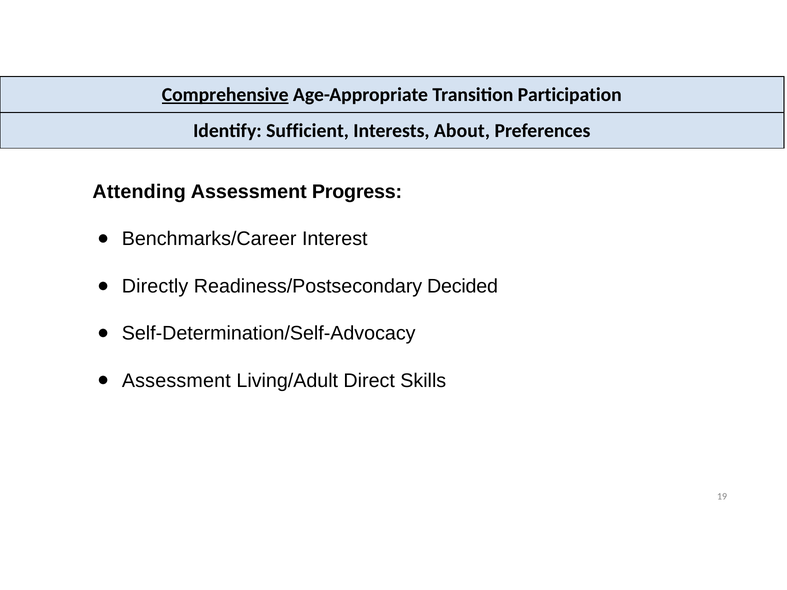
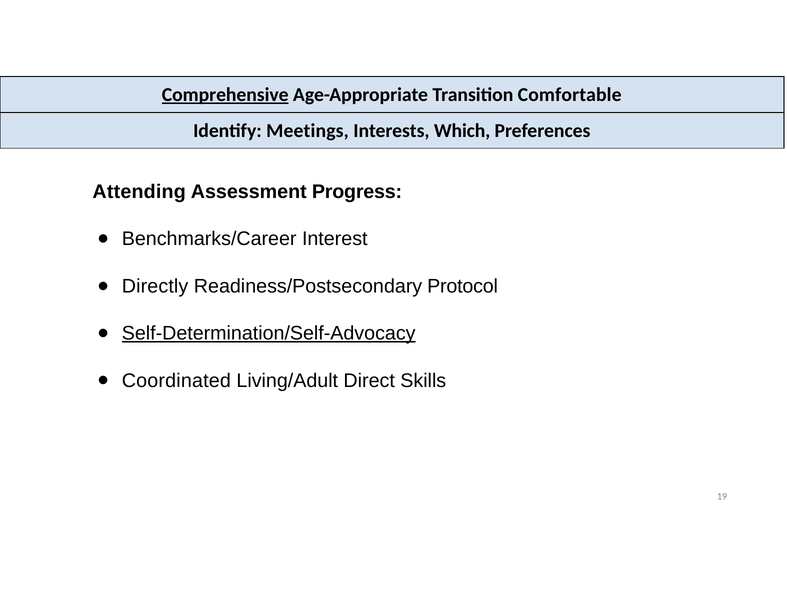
Participation: Participation -> Comfortable (570, 95)
Sufficient: Sufficient -> Meetings (307, 131)
About: About -> Which (462, 131)
Decided: Decided -> Protocol (463, 286)
Self-Determination/Self-Advocacy underline: none -> present (269, 333)
Assessment: Assessment -> Coordinated (176, 381)
